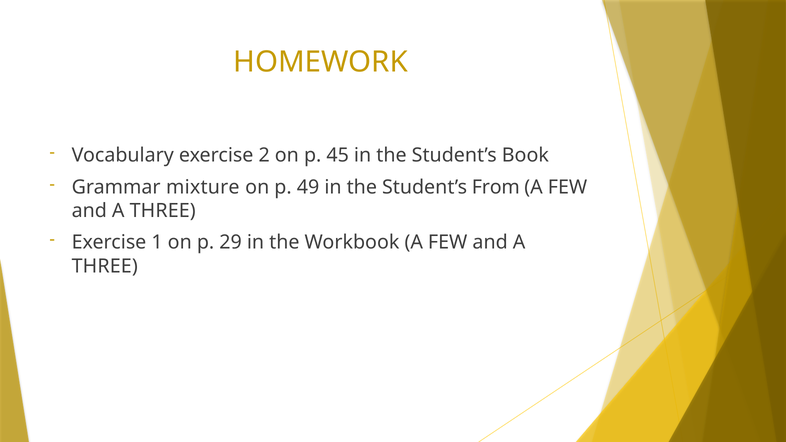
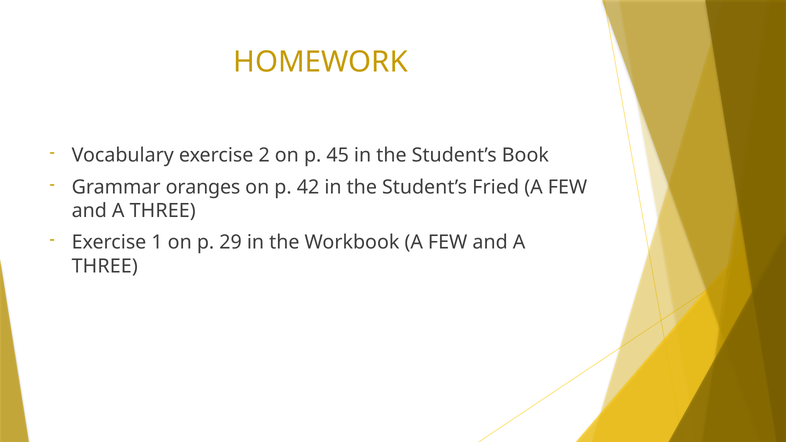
mixture: mixture -> oranges (203, 187)
49: 49 -> 42 (308, 187)
From: From -> Fried (496, 187)
